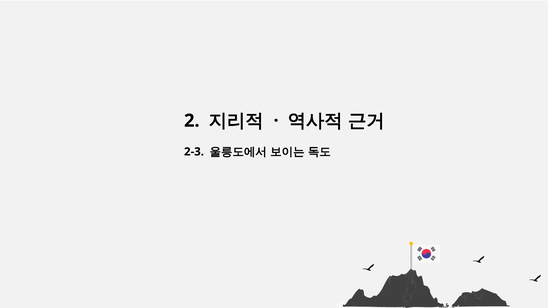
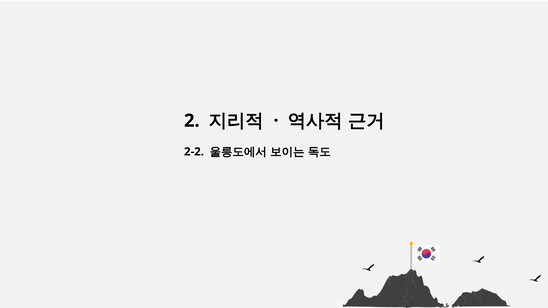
2-3: 2-3 -> 2-2 (194, 152)
